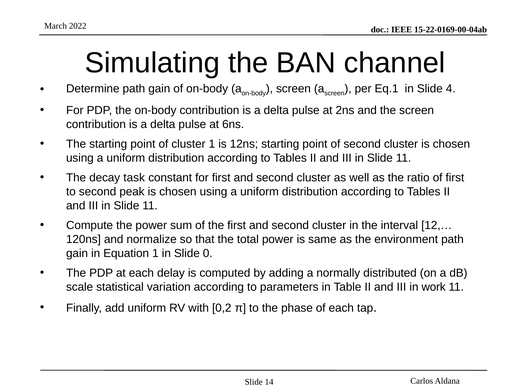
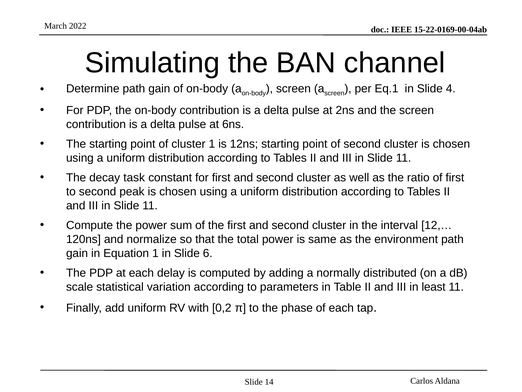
0: 0 -> 6 (208, 253)
work: work -> least (434, 287)
